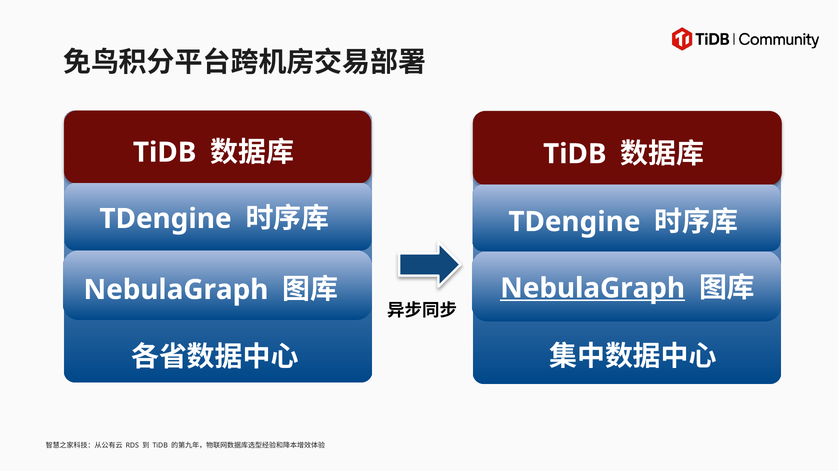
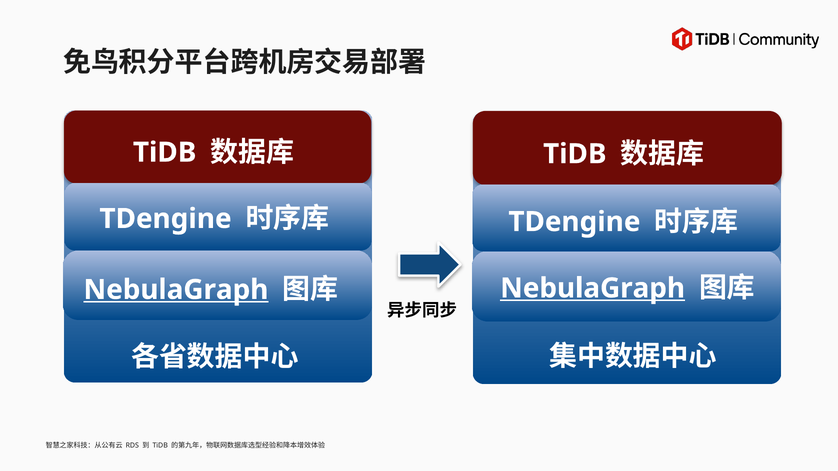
NebulaGraph underline: none -> present (176, 290)
